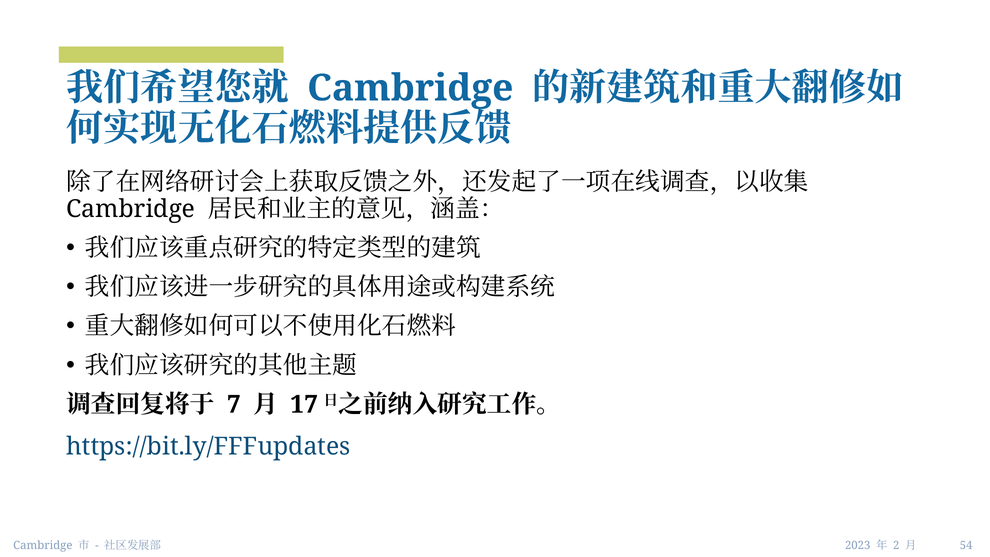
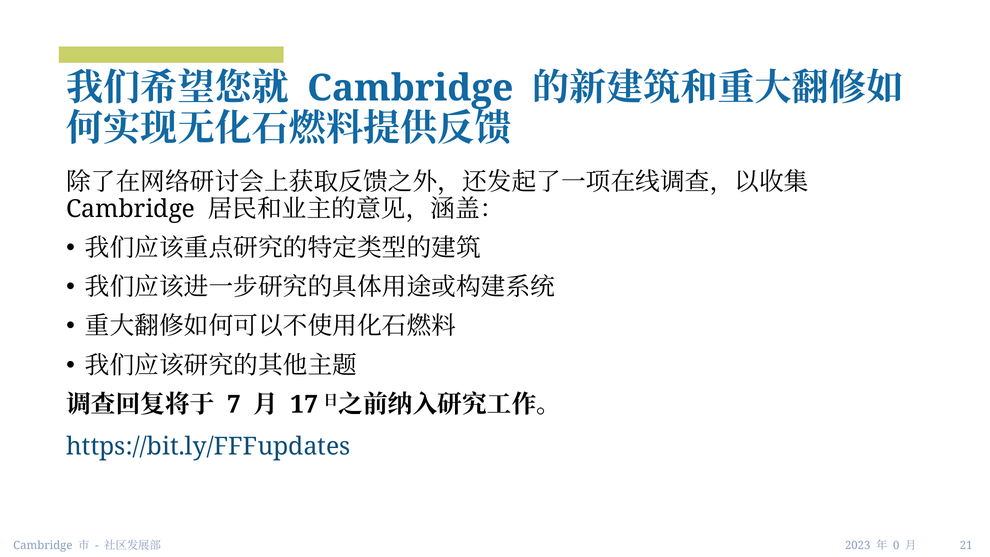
2: 2 -> 0 (896, 545)
54: 54 -> 21 (966, 545)
